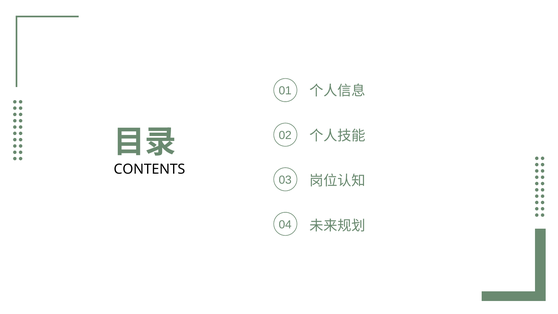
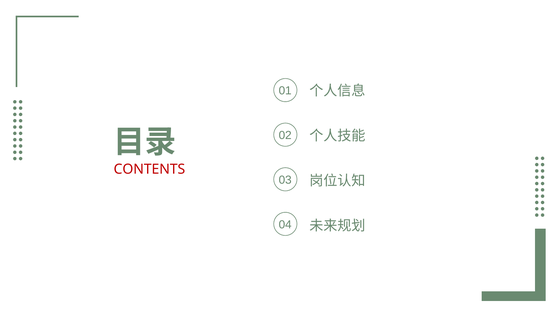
CONTENTS colour: black -> red (149, 169)
